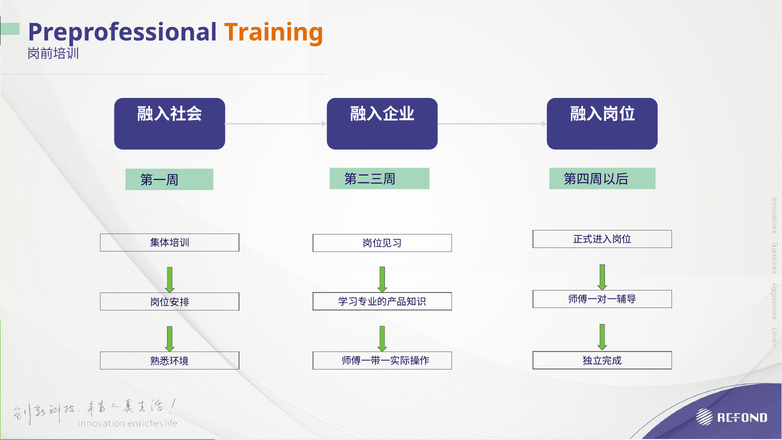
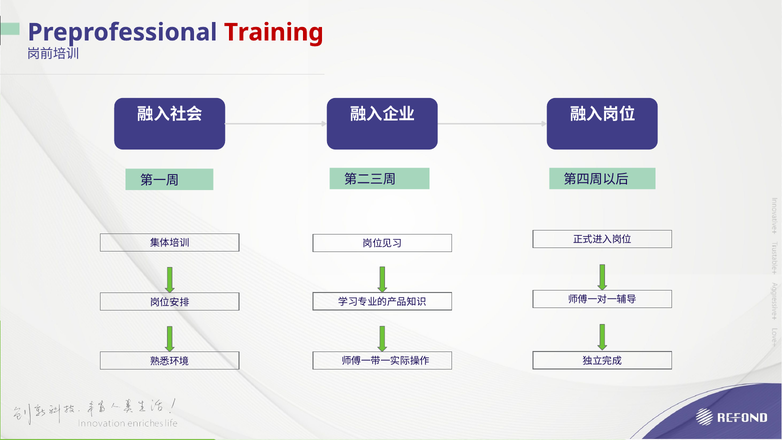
Training colour: orange -> red (274, 32)
